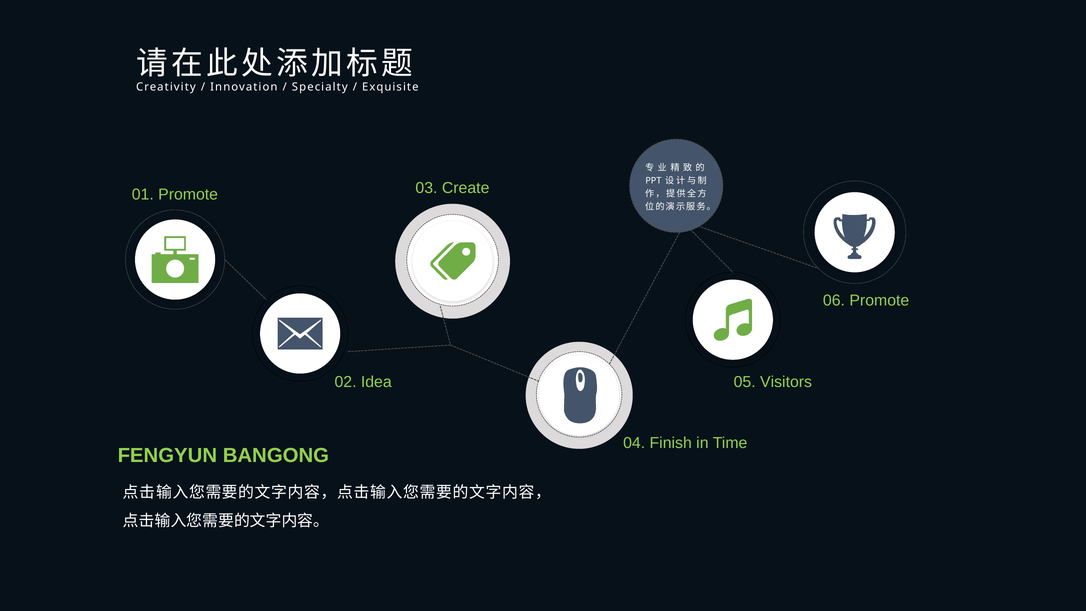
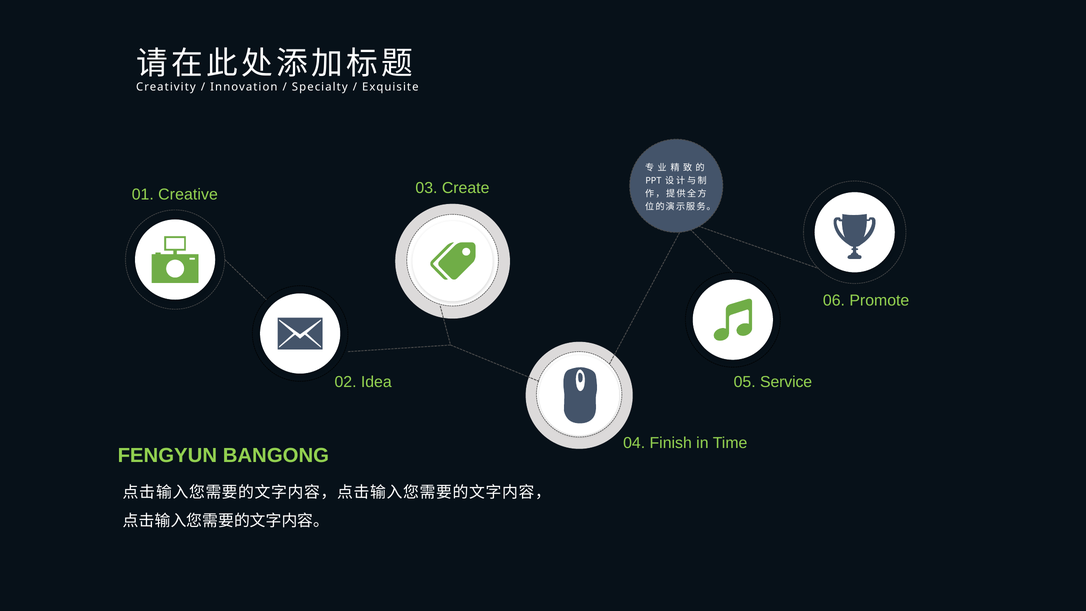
01 Promote: Promote -> Creative (188, 194)
Visitors: Visitors -> Service (786, 382)
